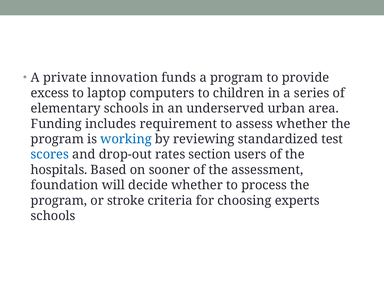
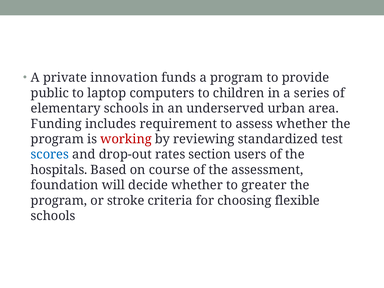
excess: excess -> public (50, 93)
working colour: blue -> red (126, 139)
sooner: sooner -> course (169, 170)
process: process -> greater (264, 185)
experts: experts -> flexible (297, 201)
